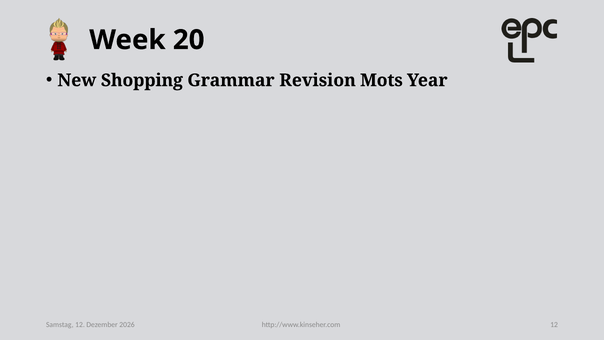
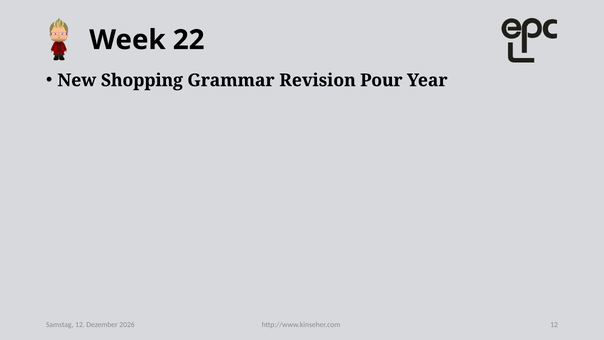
20: 20 -> 22 (189, 40)
Mots: Mots -> Pour (381, 80)
